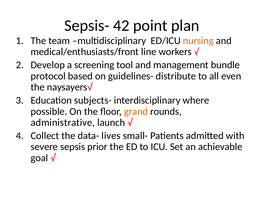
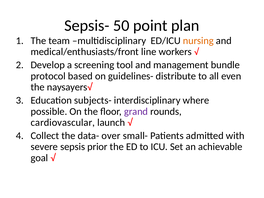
42: 42 -> 50 (121, 26)
grand colour: orange -> purple (136, 111)
administrative: administrative -> cardiovascular (63, 123)
lives: lives -> over (111, 136)
